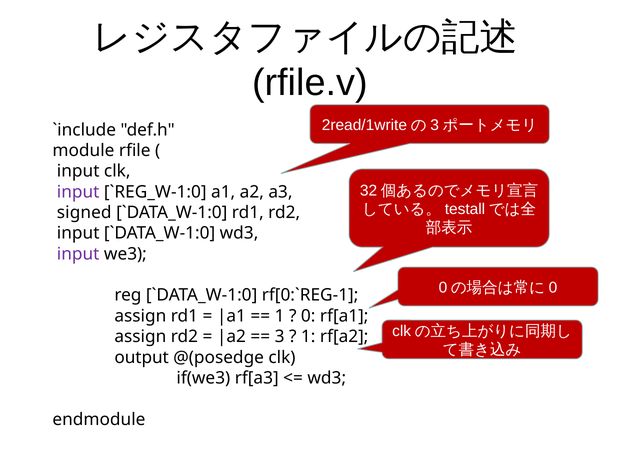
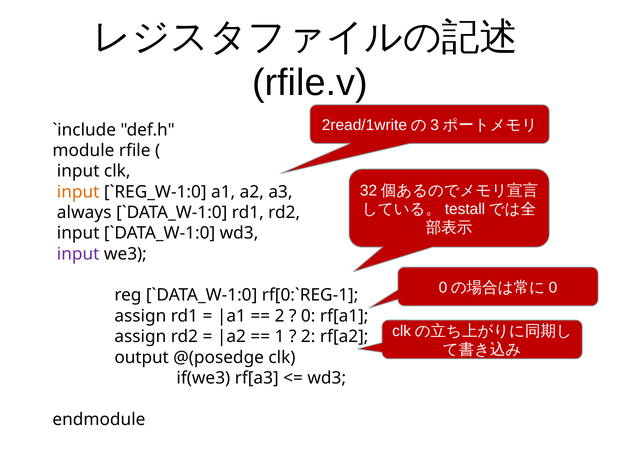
input colour: purple -> orange (78, 192)
signed: signed -> always (84, 213)
1: 1 -> 2 (280, 316)
3: 3 -> 1 (280, 337)
1: 1 -> 2 (308, 337)
